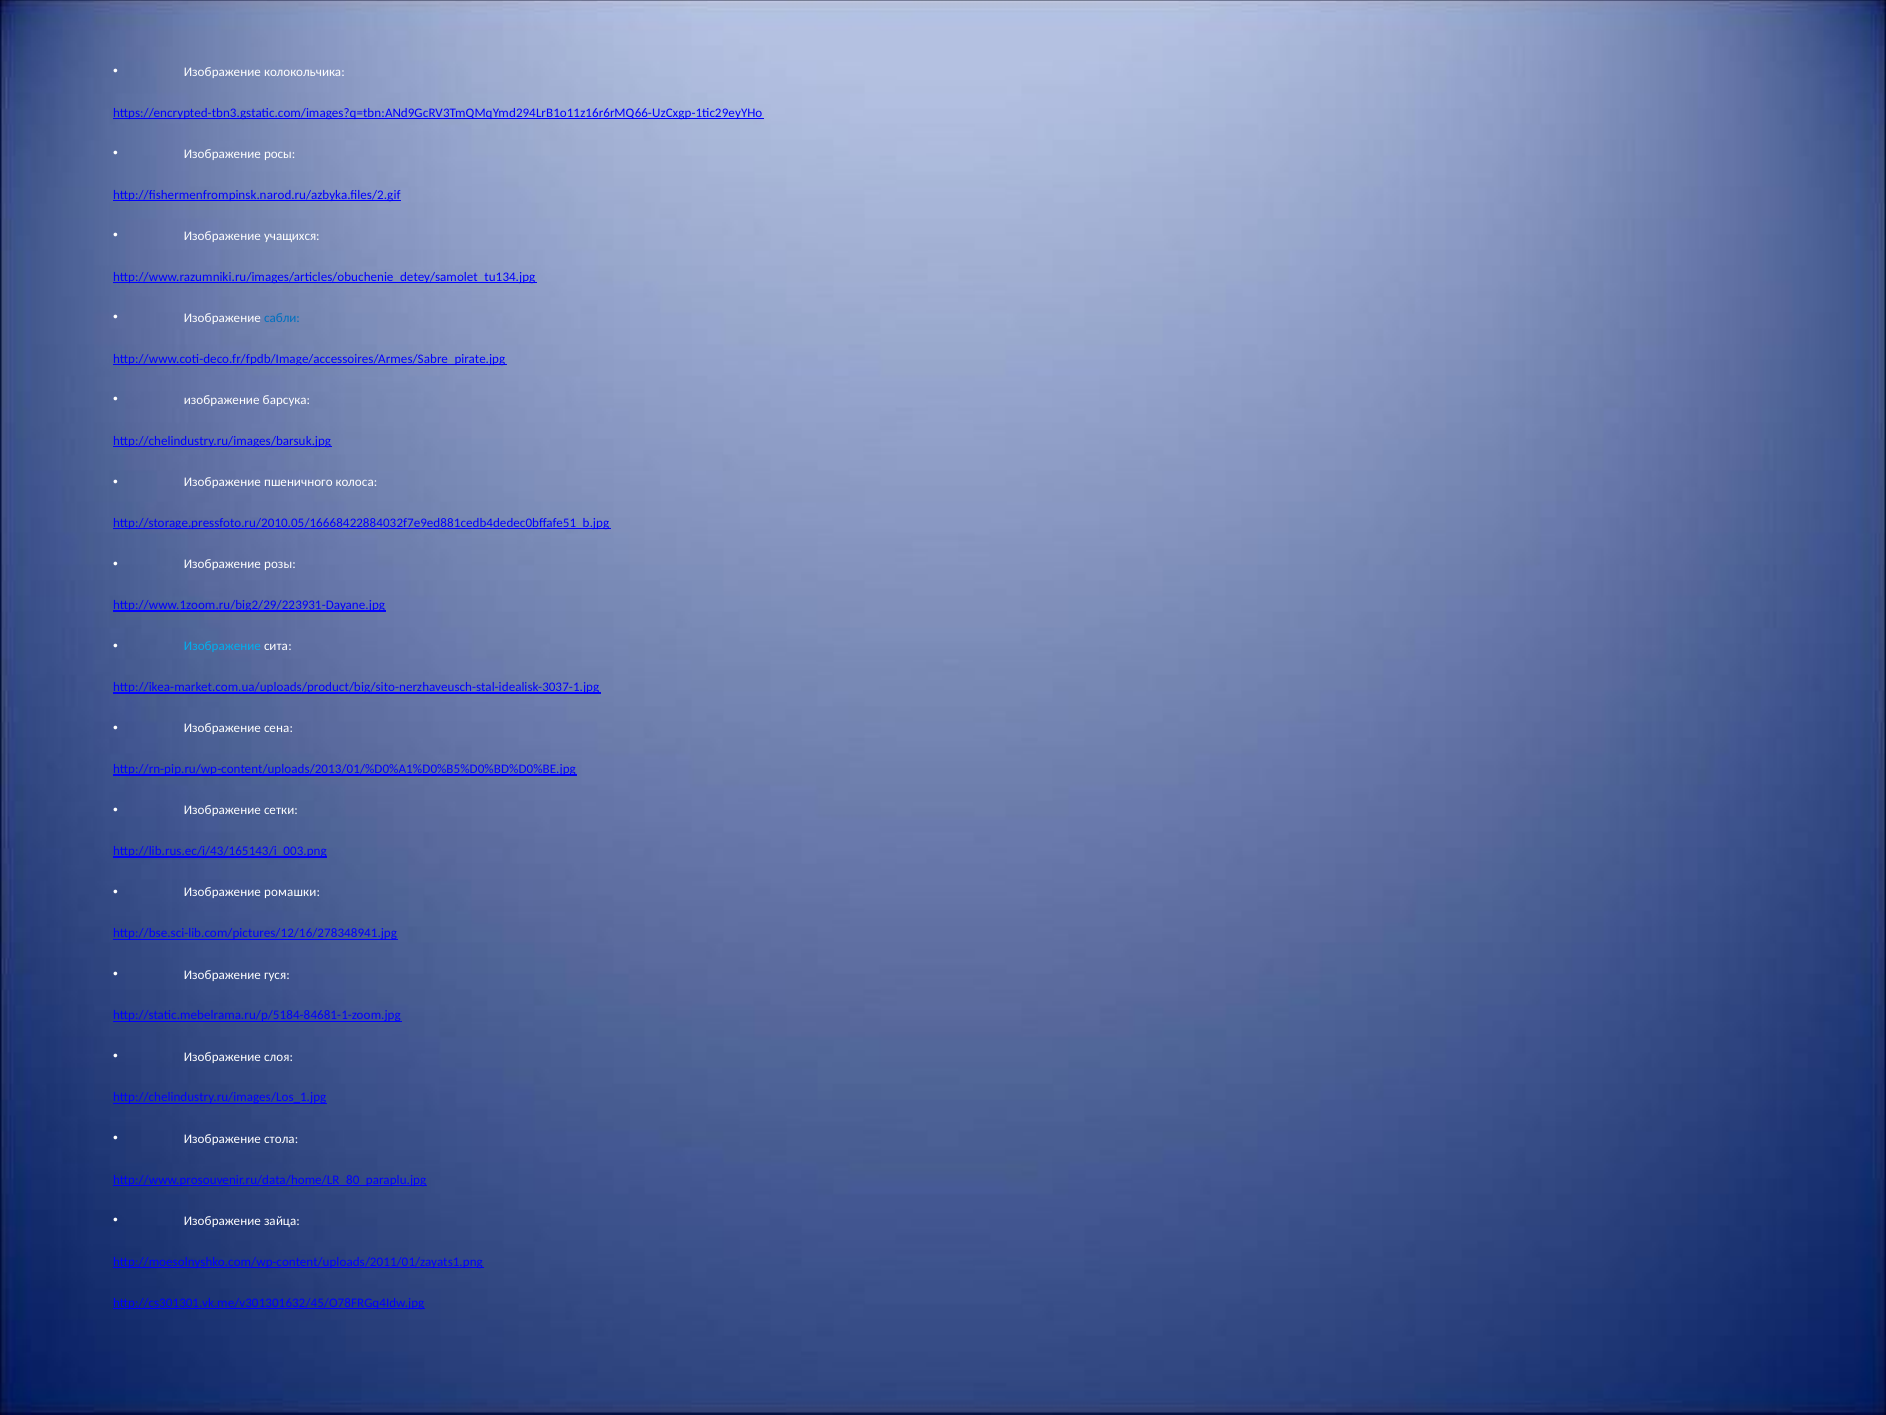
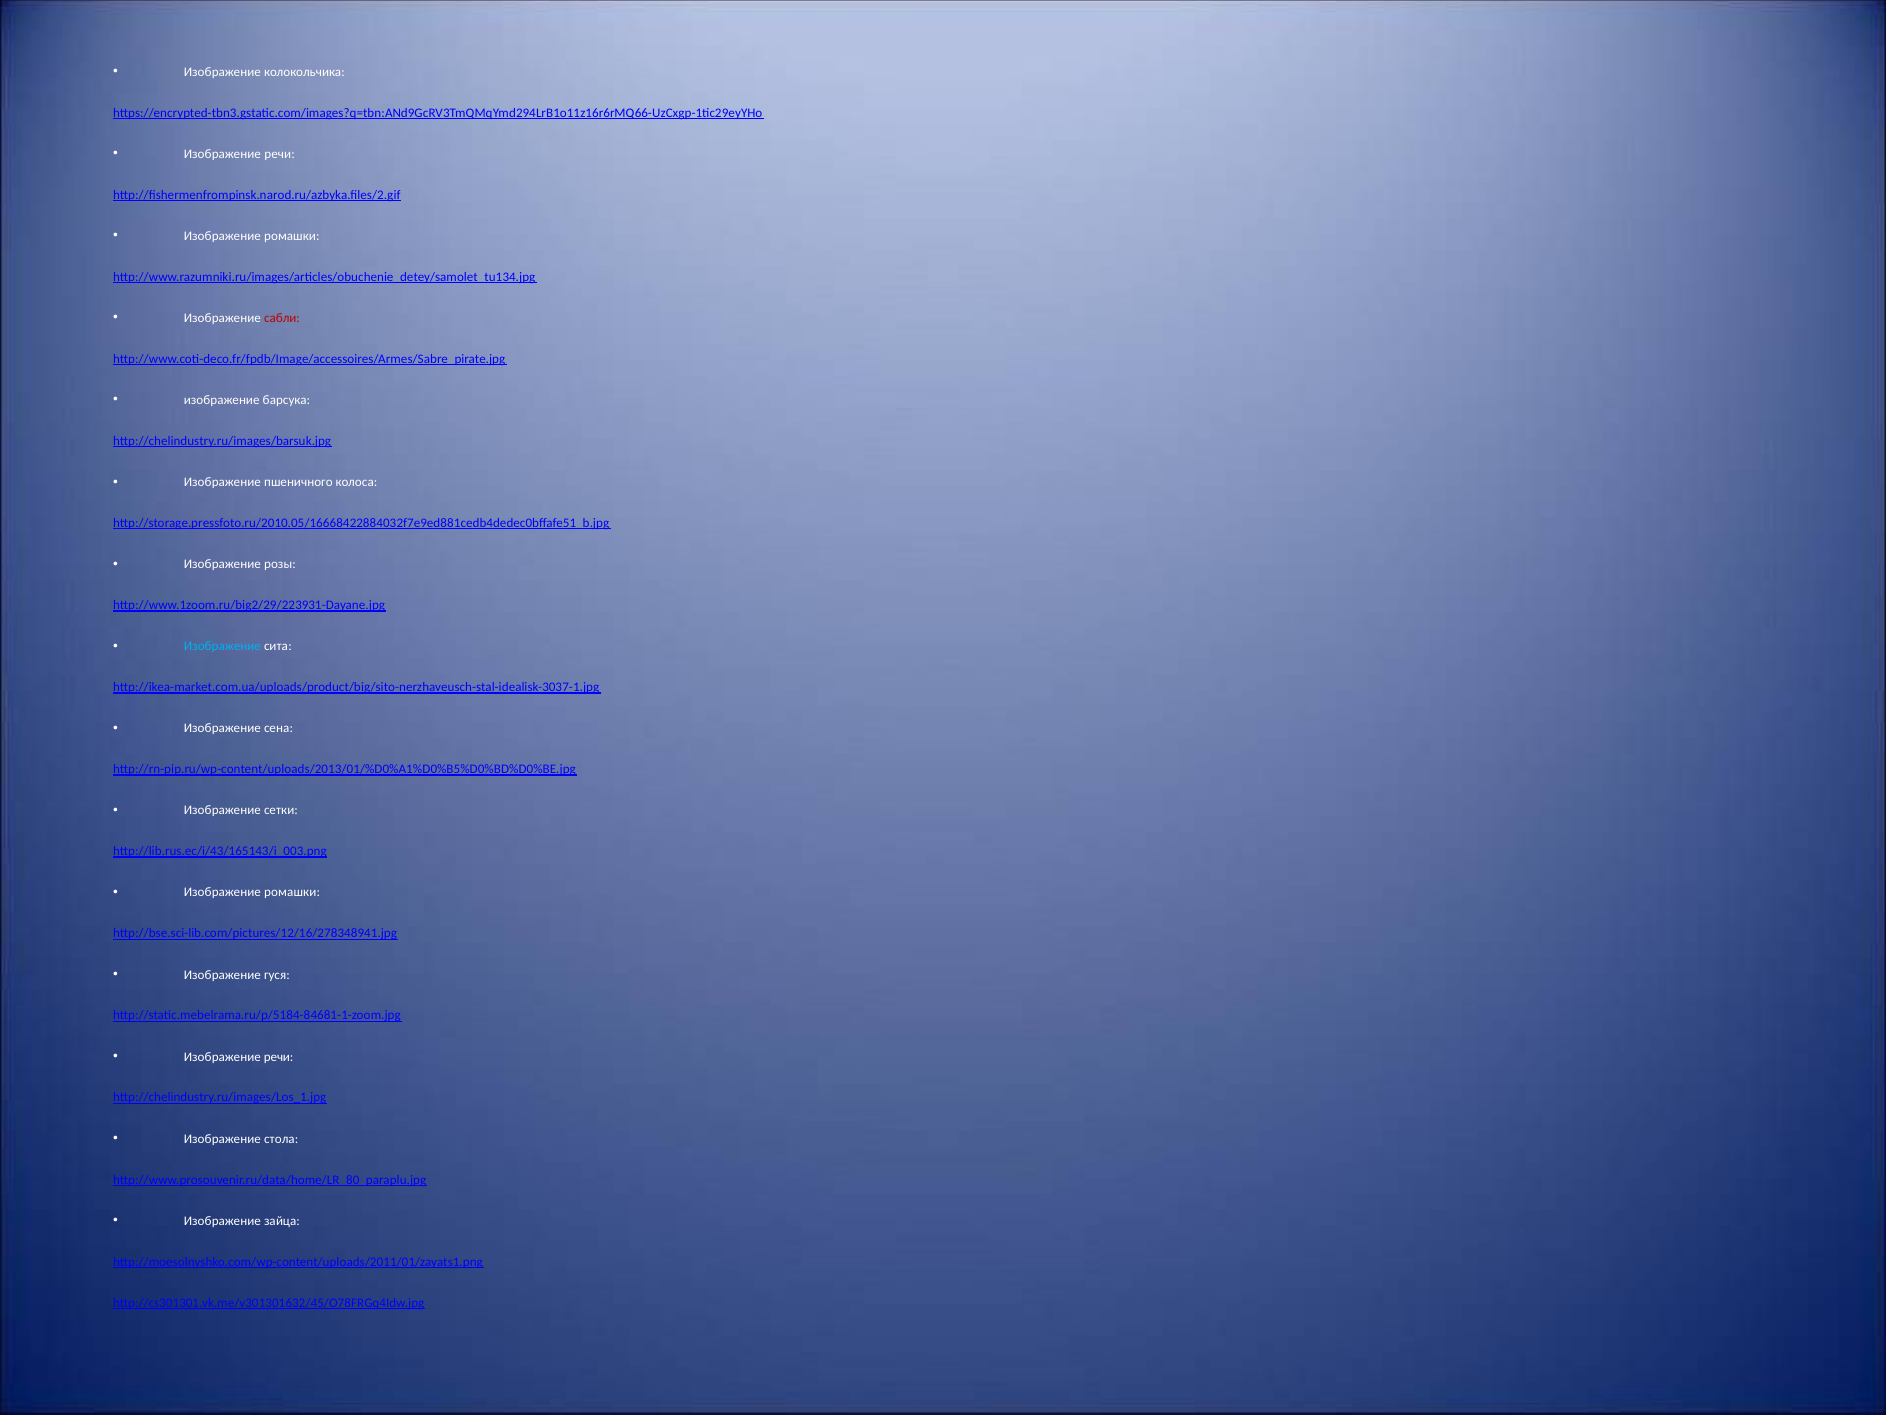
росы: росы -> речи (280, 154)
учащихся: учащихся -> ромашки (292, 236)
сабли colour: blue -> red (282, 318)
слоя: слоя -> речи (279, 1056)
